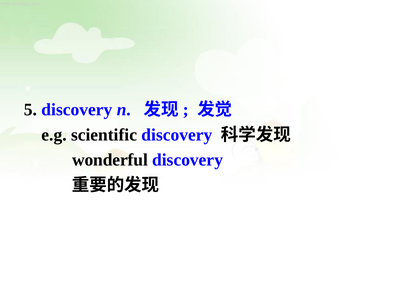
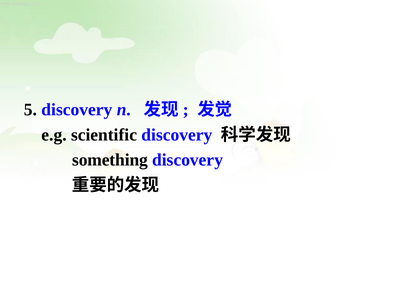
wonderful: wonderful -> something (110, 160)
